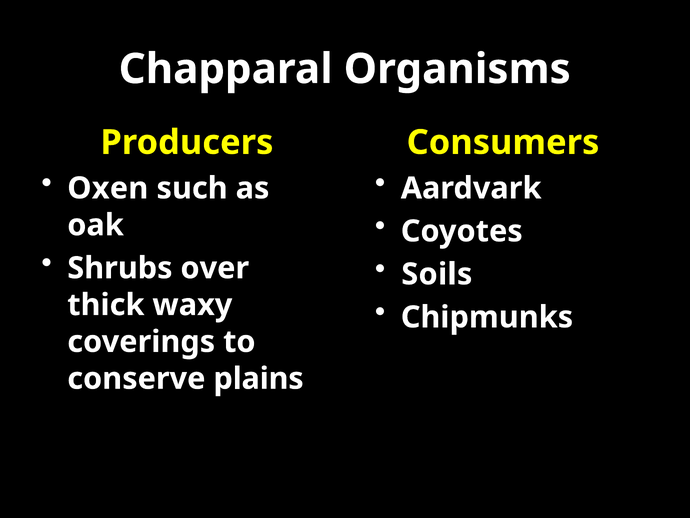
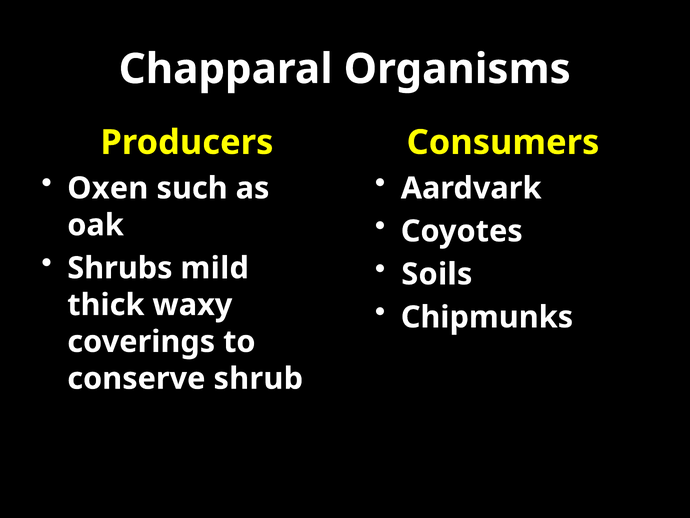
over: over -> mild (215, 268)
plains: plains -> shrub (258, 378)
